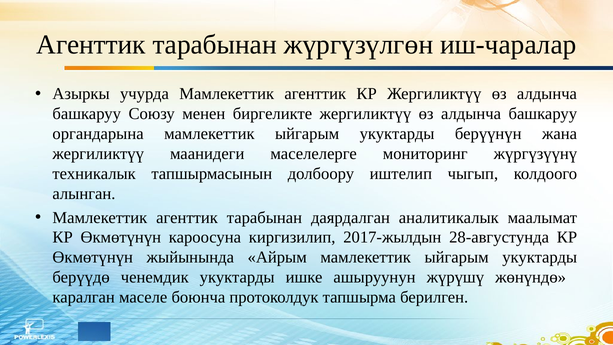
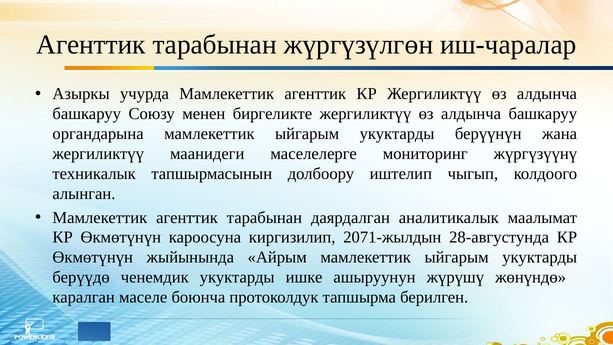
2017-жылдын: 2017-жылдын -> 2071-жылдын (392, 237)
